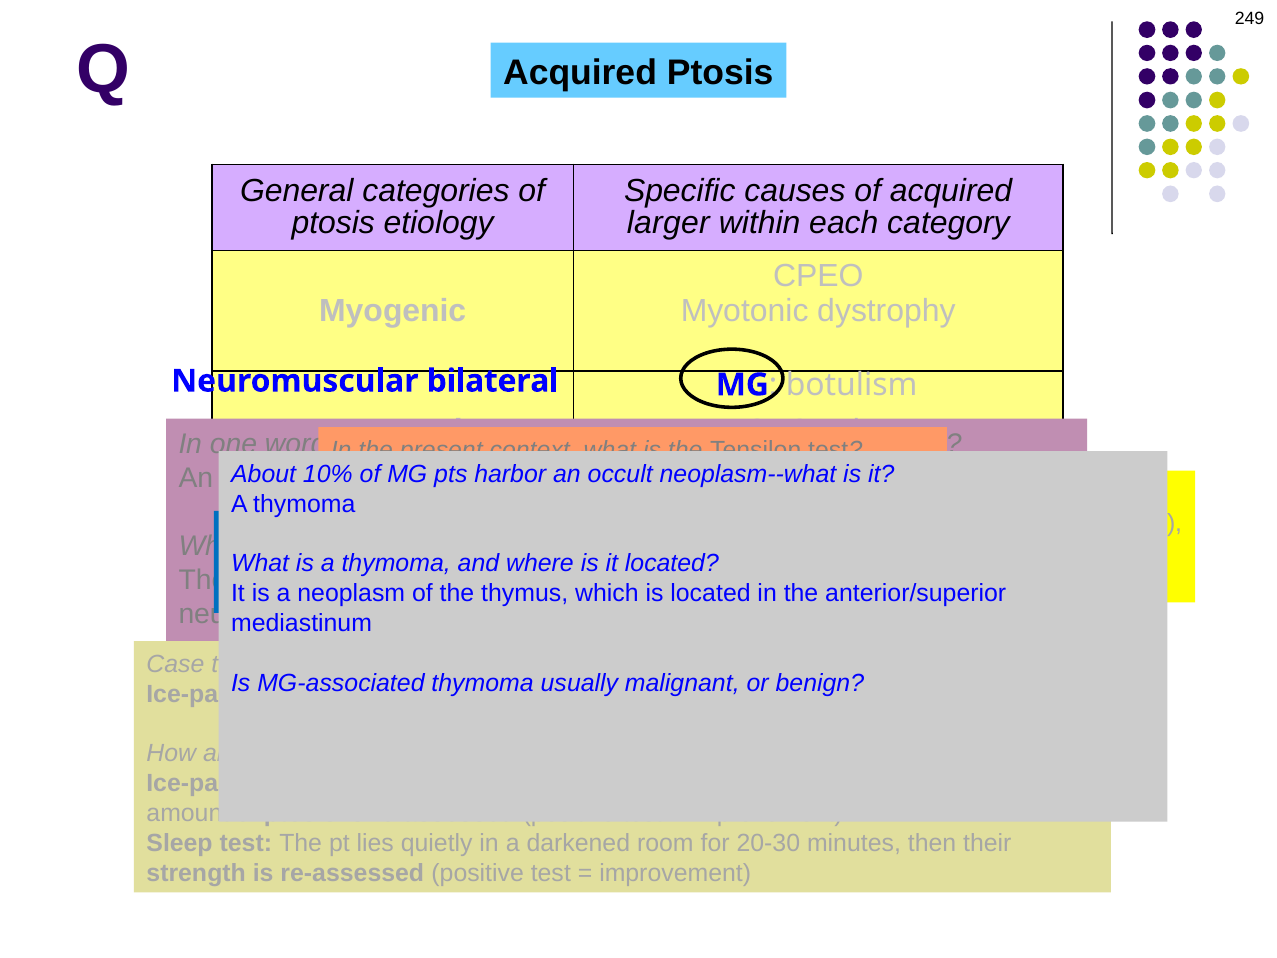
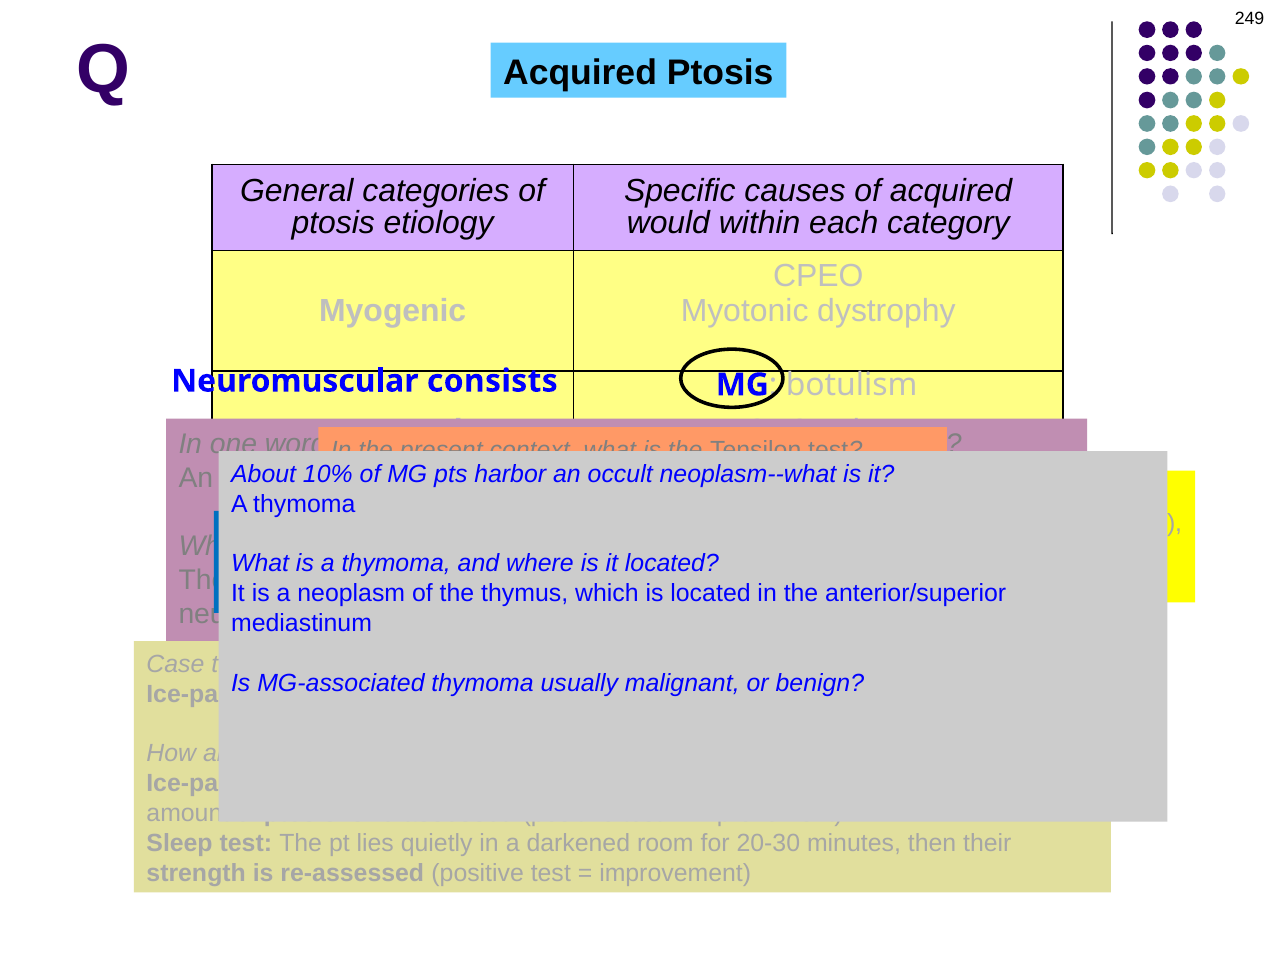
larger: larger -> would (668, 223)
bilateral: bilateral -> consists (492, 381)
